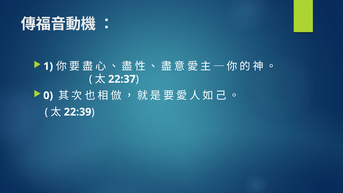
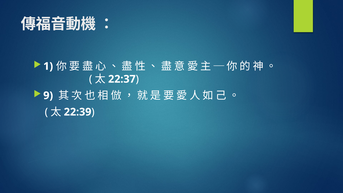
0: 0 -> 9 (48, 96)
